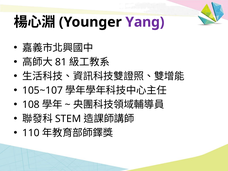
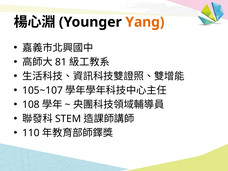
Yang colour: purple -> orange (145, 22)
